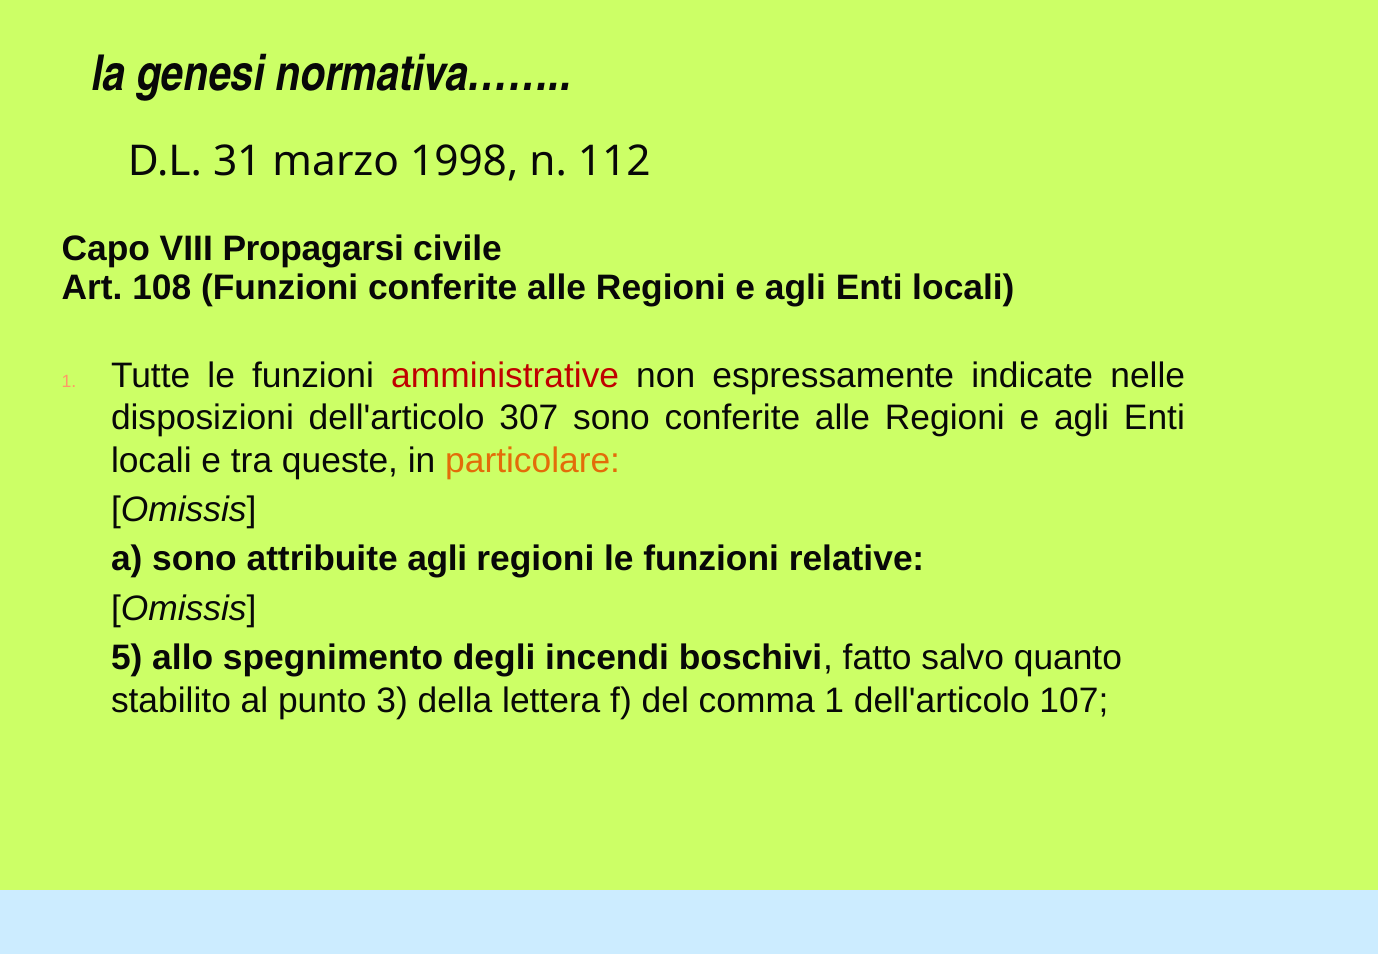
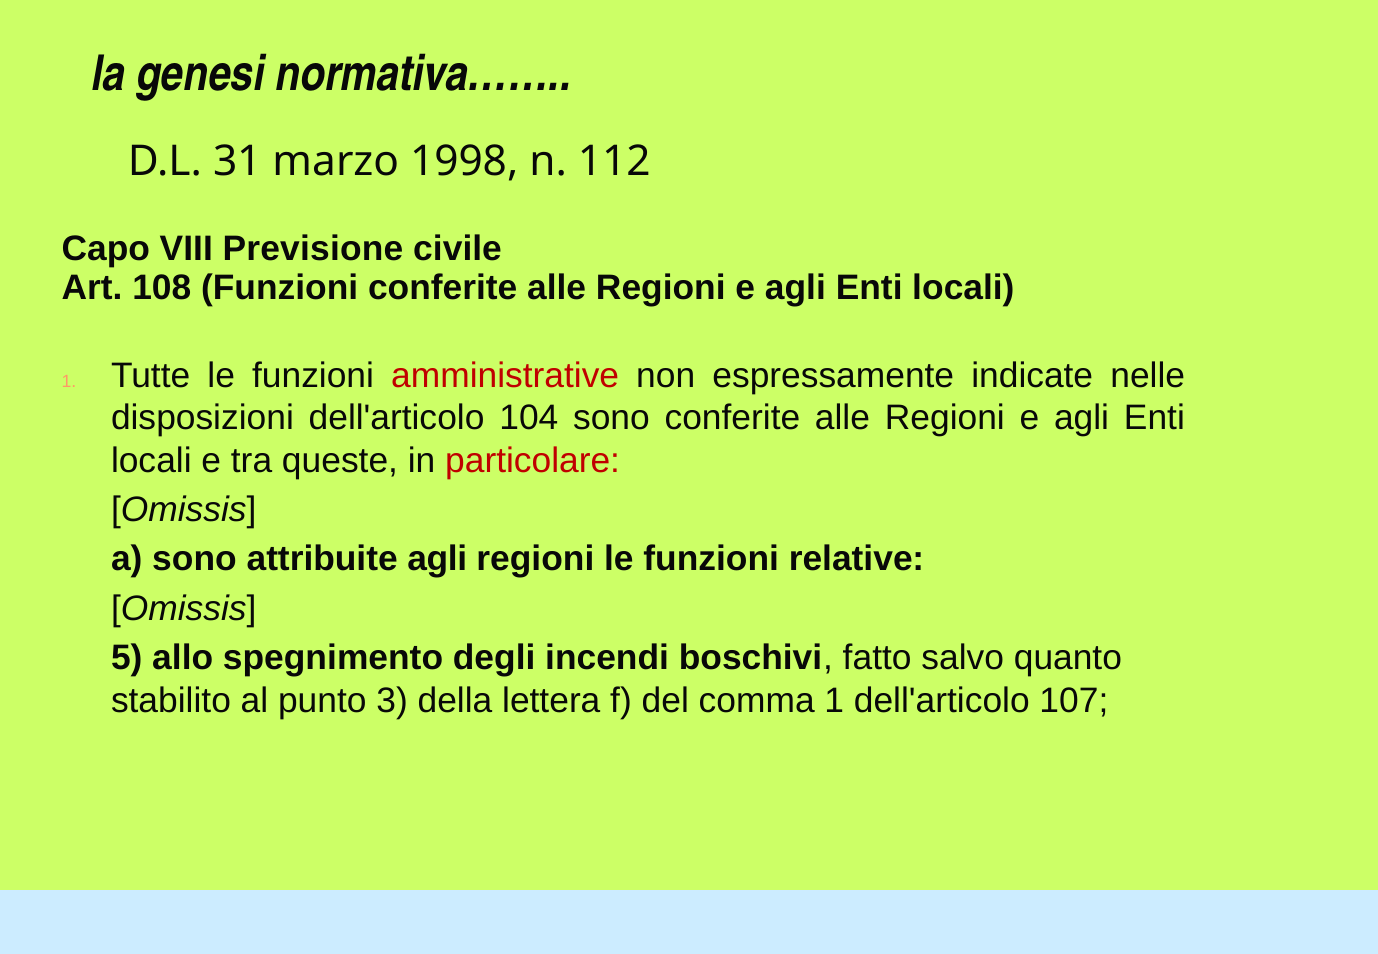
Propagarsi: Propagarsi -> Previsione (313, 249)
307: 307 -> 104 (529, 418)
particolare colour: orange -> red (533, 460)
